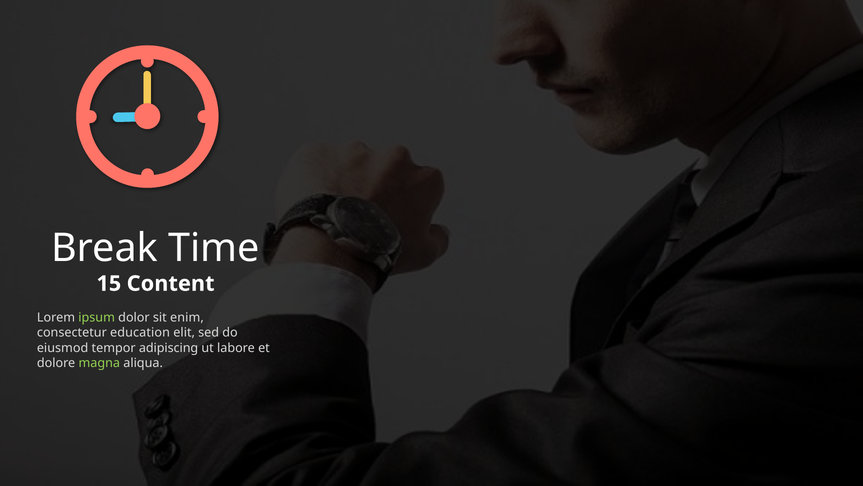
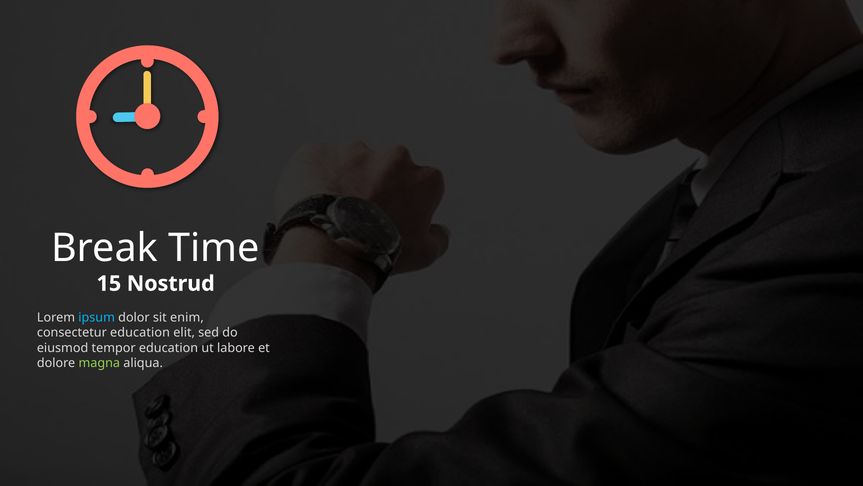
Content: Content -> Nostrud (171, 283)
ipsum colour: light green -> light blue (97, 317)
tempor adipiscing: adipiscing -> education (169, 348)
